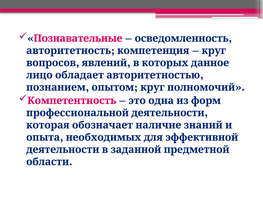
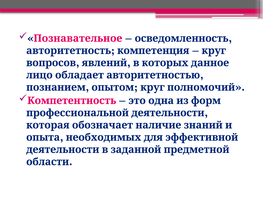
Познавательные: Познавательные -> Познавательное (78, 38)
